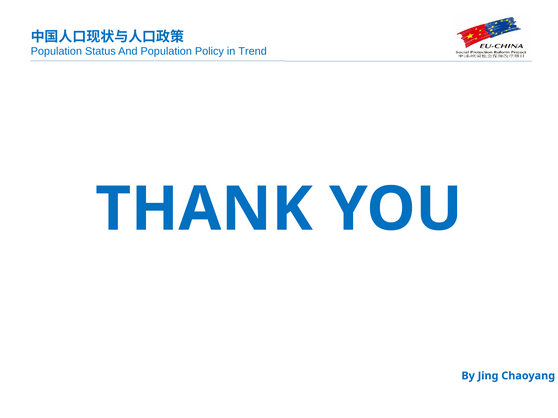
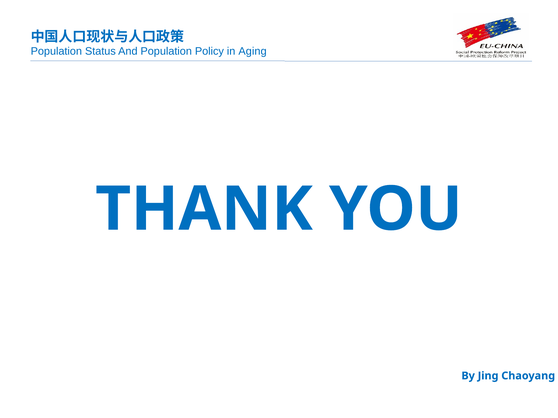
Trend: Trend -> Aging (253, 51)
